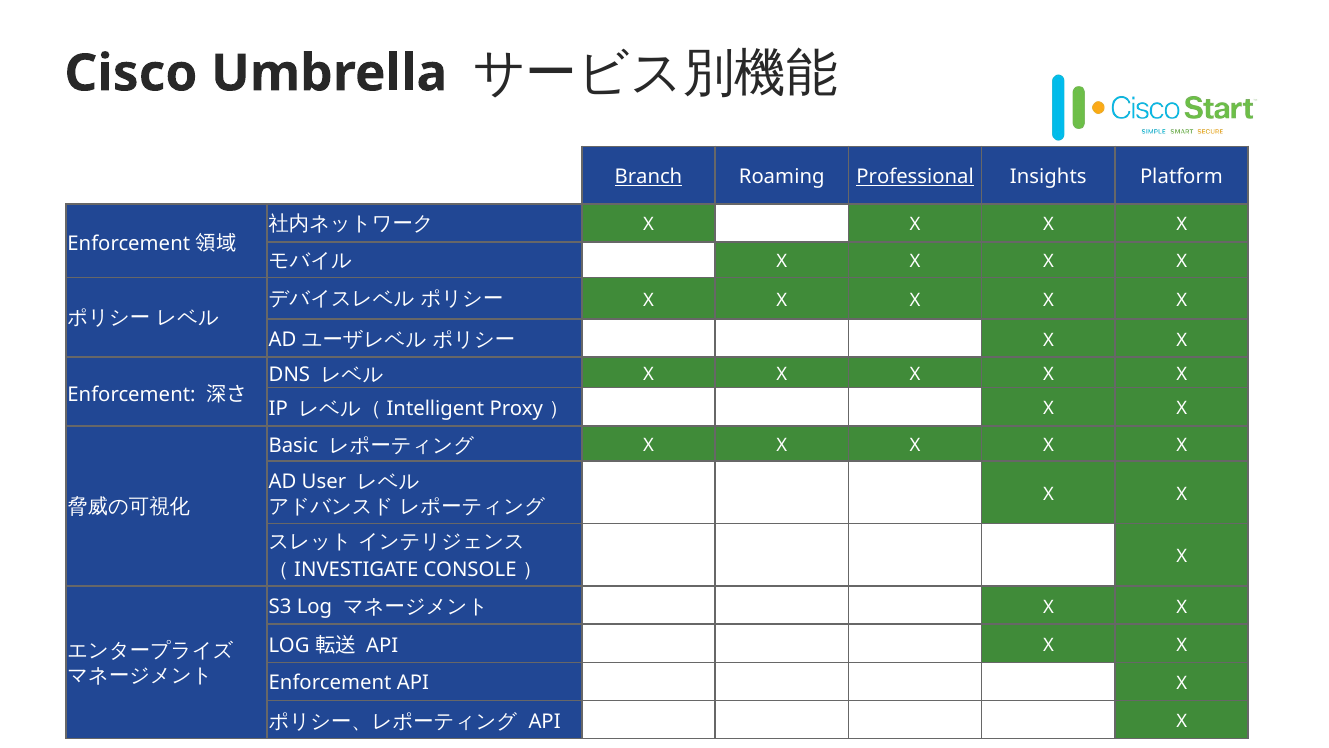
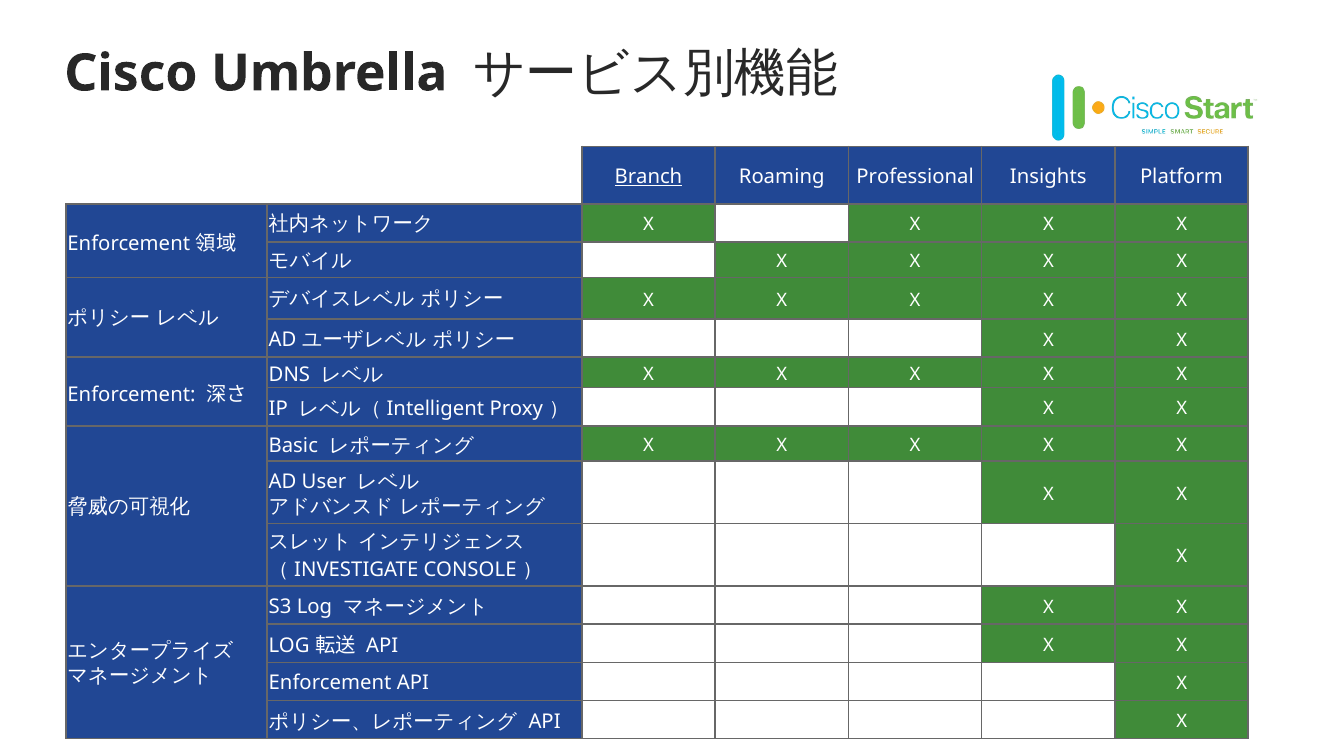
Professional underline: present -> none (915, 177)
